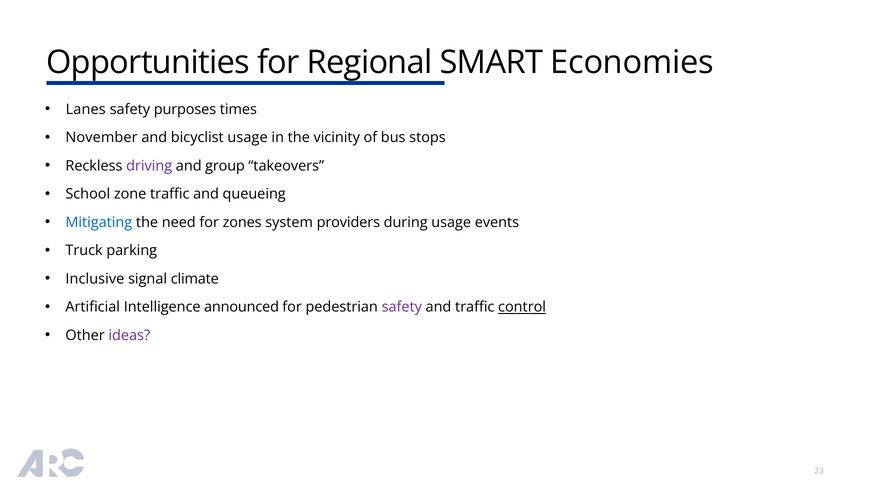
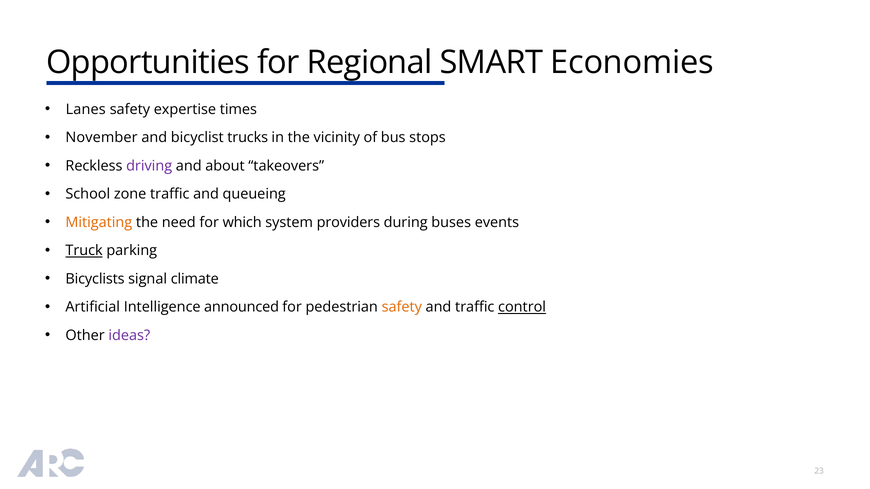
purposes: purposes -> expertise (185, 110)
bicyclist usage: usage -> trucks (248, 138)
group: group -> about (225, 166)
Mitigating colour: blue -> orange (99, 223)
zones: zones -> which (242, 223)
during usage: usage -> buses (451, 223)
Truck underline: none -> present (84, 251)
Inclusive: Inclusive -> Bicyclists (95, 279)
safety colour: purple -> orange (402, 307)
